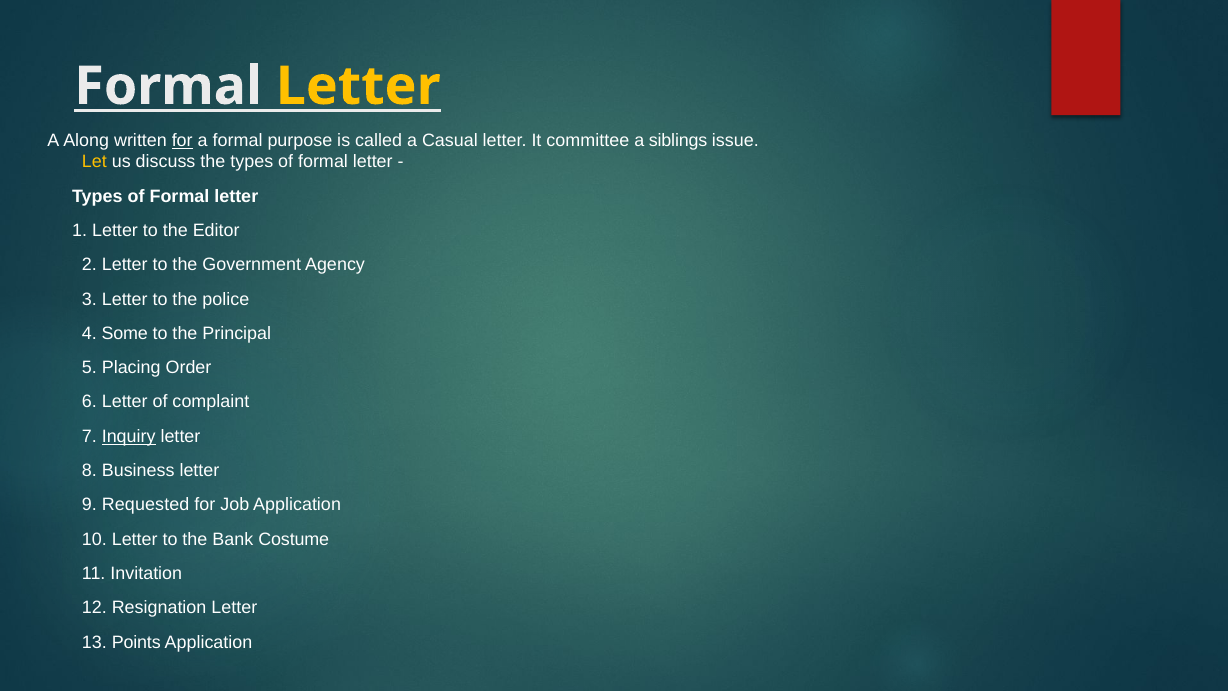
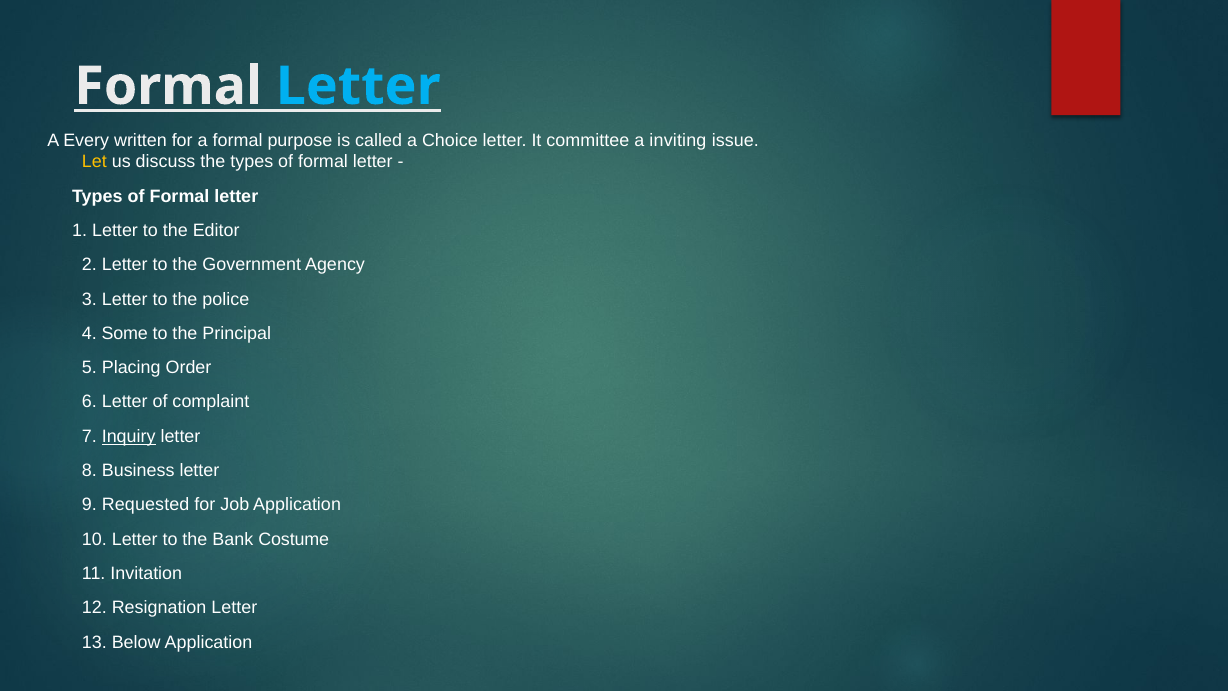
Letter colour: yellow -> light blue (358, 86)
Along: Along -> Every (86, 140)
for underline: present -> none (182, 140)
Casual: Casual -> Choice (450, 140)
siblings: siblings -> inviting (678, 140)
Points: Points -> Below (136, 642)
